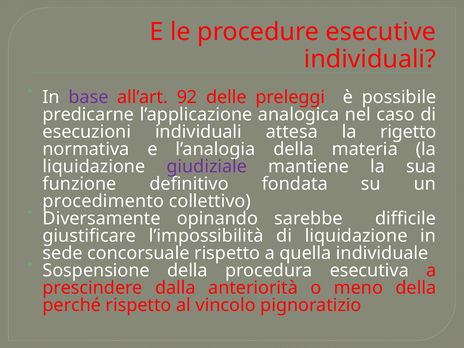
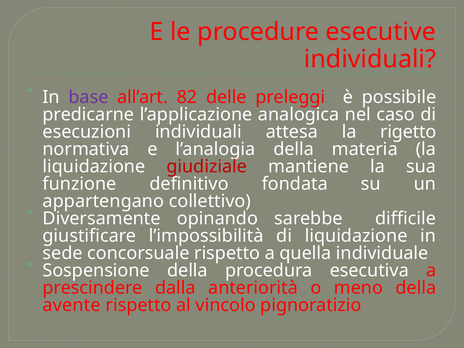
92: 92 -> 82 (187, 97)
giudiziale colour: purple -> red (207, 167)
procedimento: procedimento -> appartengano (103, 201)
perché: perché -> avente (72, 305)
